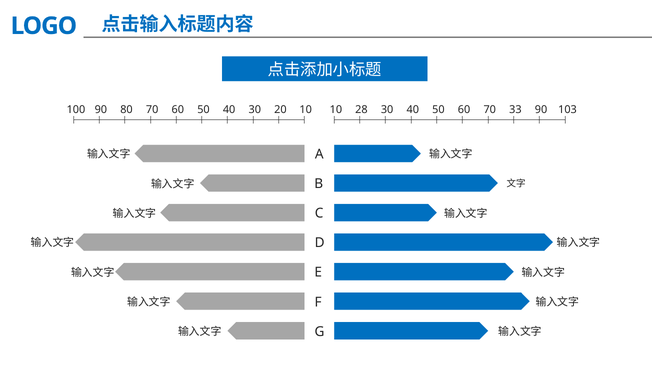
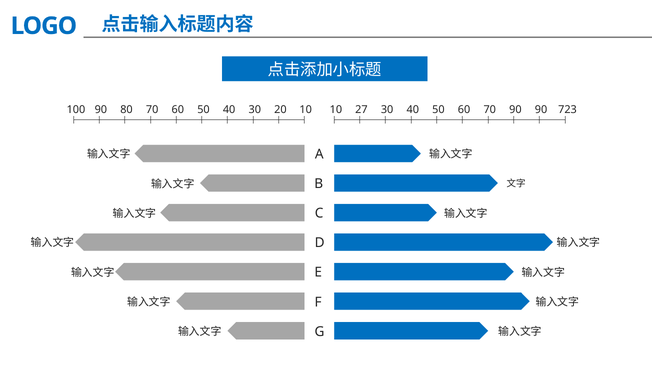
28: 28 -> 27 (361, 109)
70 33: 33 -> 90 (515, 109)
103: 103 -> 723 (568, 109)
